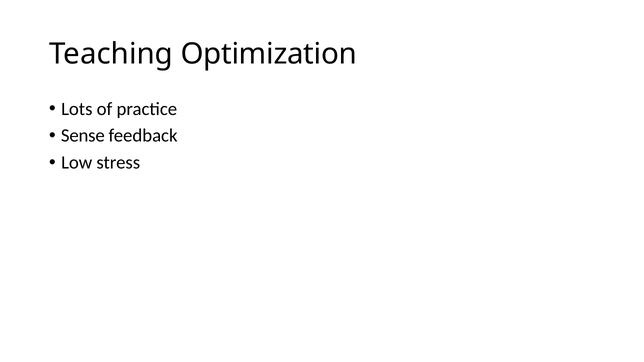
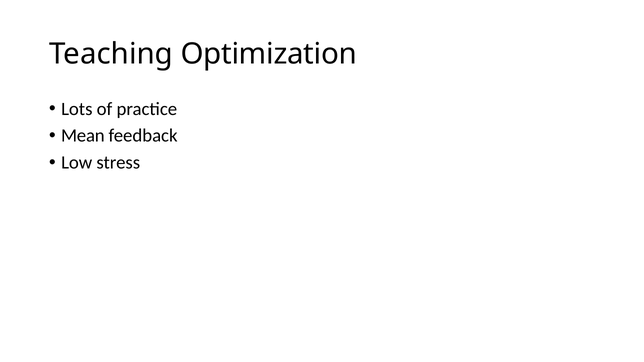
Sense: Sense -> Mean (83, 136)
